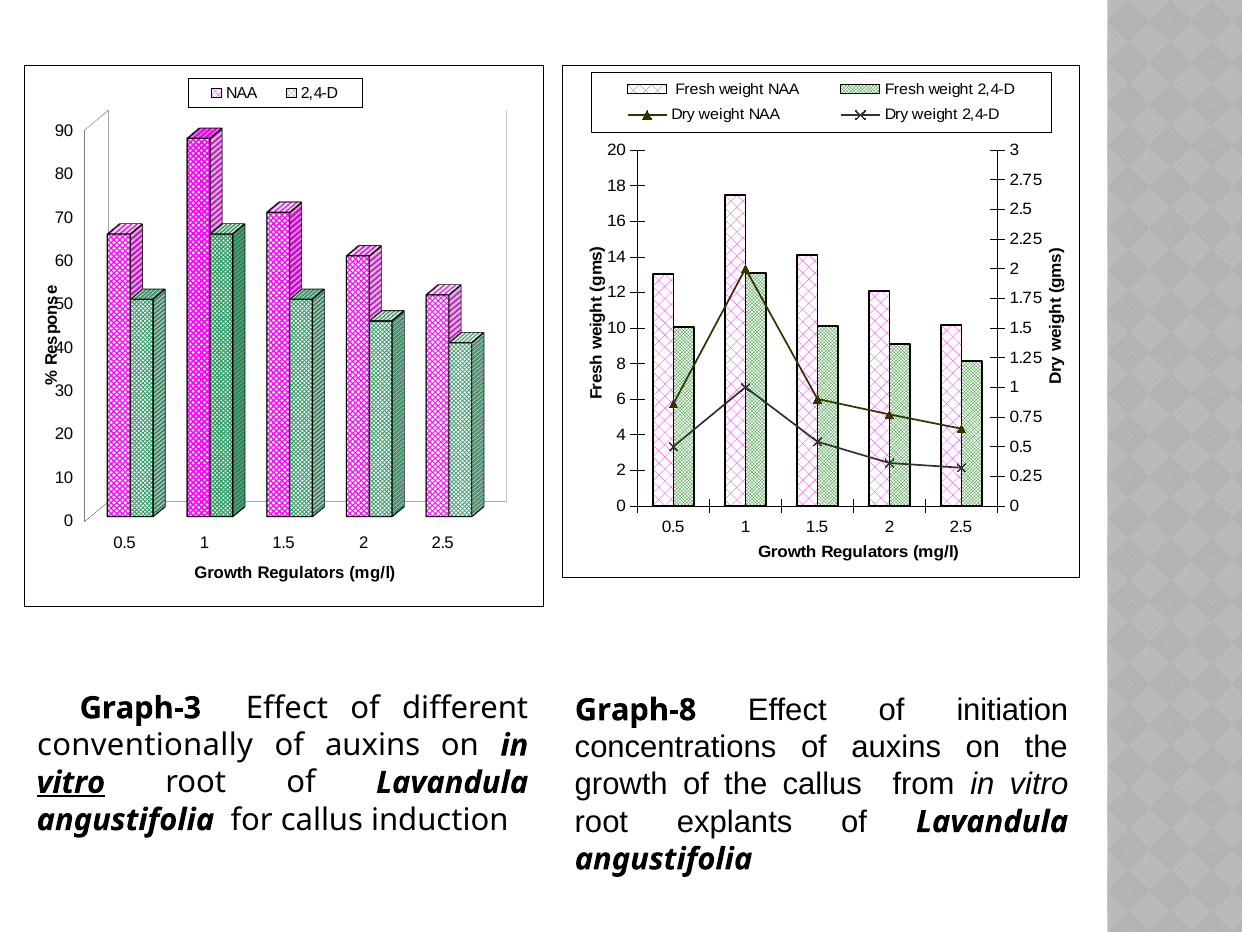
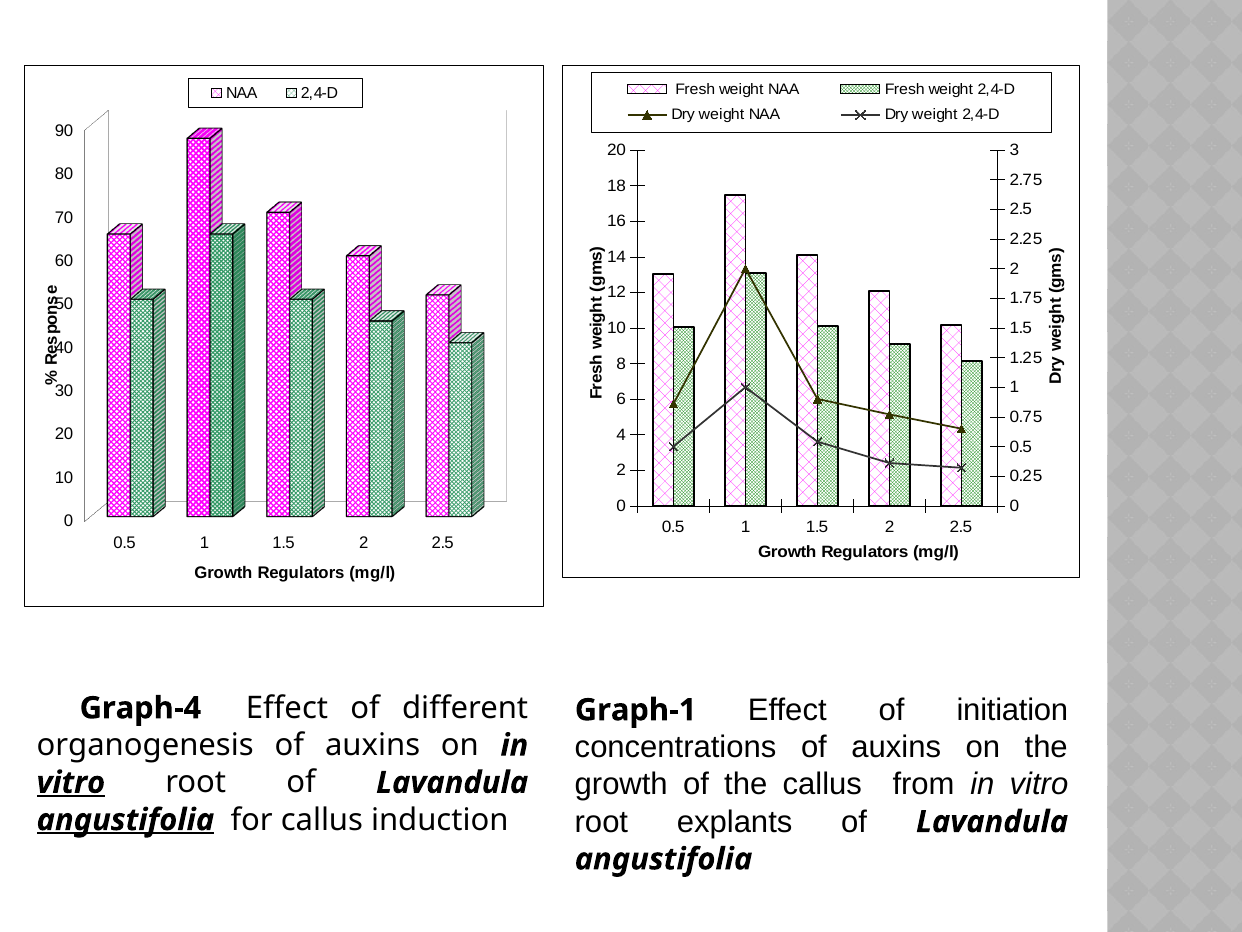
Graph-3: Graph-3 -> Graph-4 (140, 708)
Graph-8: Graph-8 -> Graph-1 (636, 710)
conventionally: conventionally -> organogenesis (145, 745)
angustifolia underline: none -> present (125, 820)
